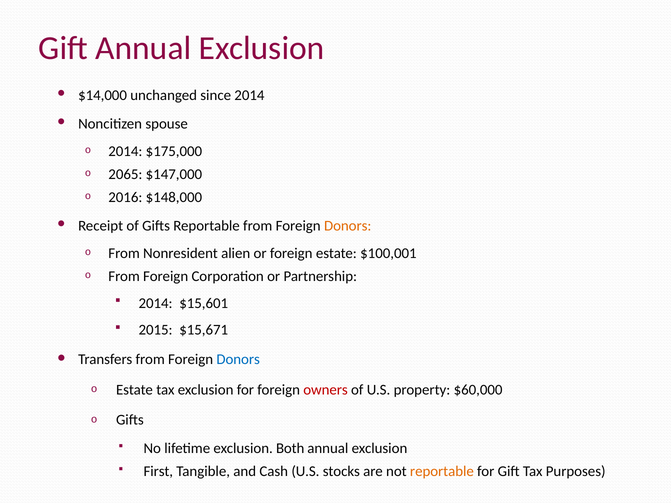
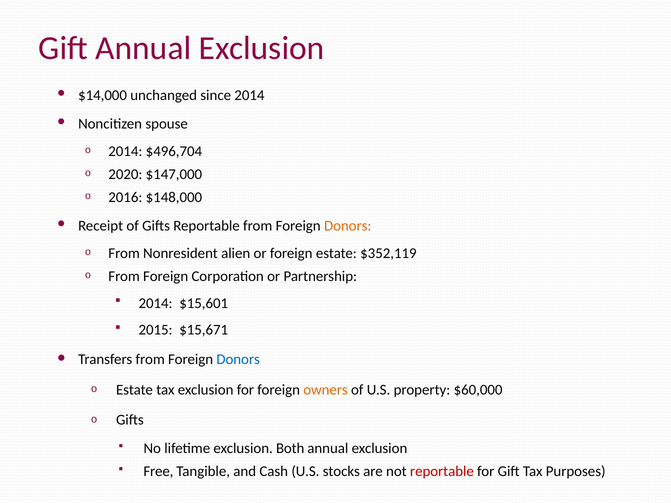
$175,000: $175,000 -> $496,704 (174, 152)
2065: 2065 -> 2020 (125, 174)
$100,001: $100,001 -> $352,119 (388, 254)
owners colour: red -> orange (326, 390)
First: First -> Free (158, 471)
reportable colour: orange -> red (442, 471)
